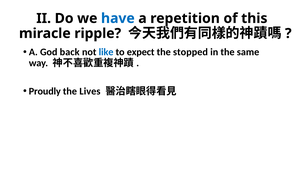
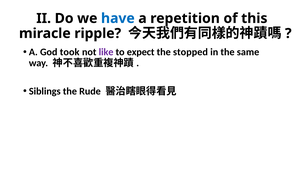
back: back -> took (70, 52)
like colour: blue -> purple (106, 52)
Proudly: Proudly -> Siblings (45, 91)
Lives: Lives -> Rude (90, 91)
